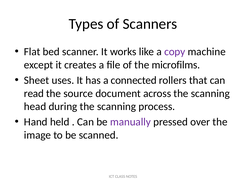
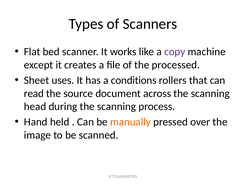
microfilms: microfilms -> processed (176, 65)
connected: connected -> conditions (134, 80)
manually colour: purple -> orange (130, 122)
